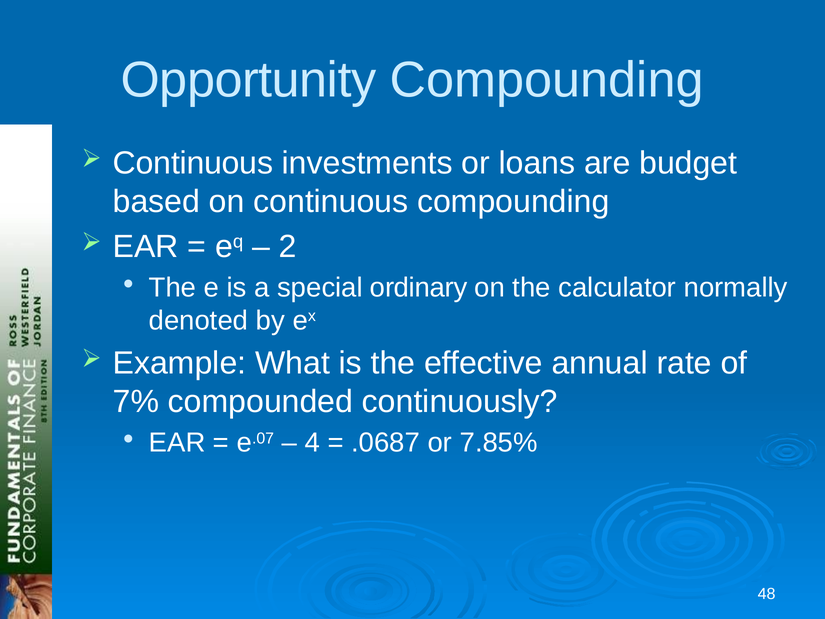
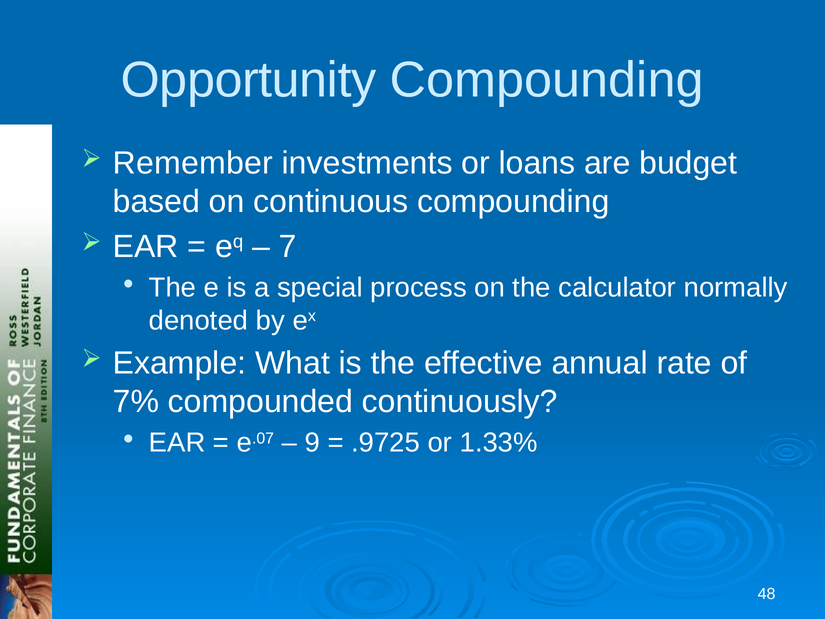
Continuous: Continuous -> Remember (193, 163)
2: 2 -> 7 (288, 247)
ordinary: ordinary -> process (419, 288)
4: 4 -> 9 (312, 442)
.0687: .0687 -> .9725 (386, 442)
7.85%: 7.85% -> 1.33% (499, 442)
